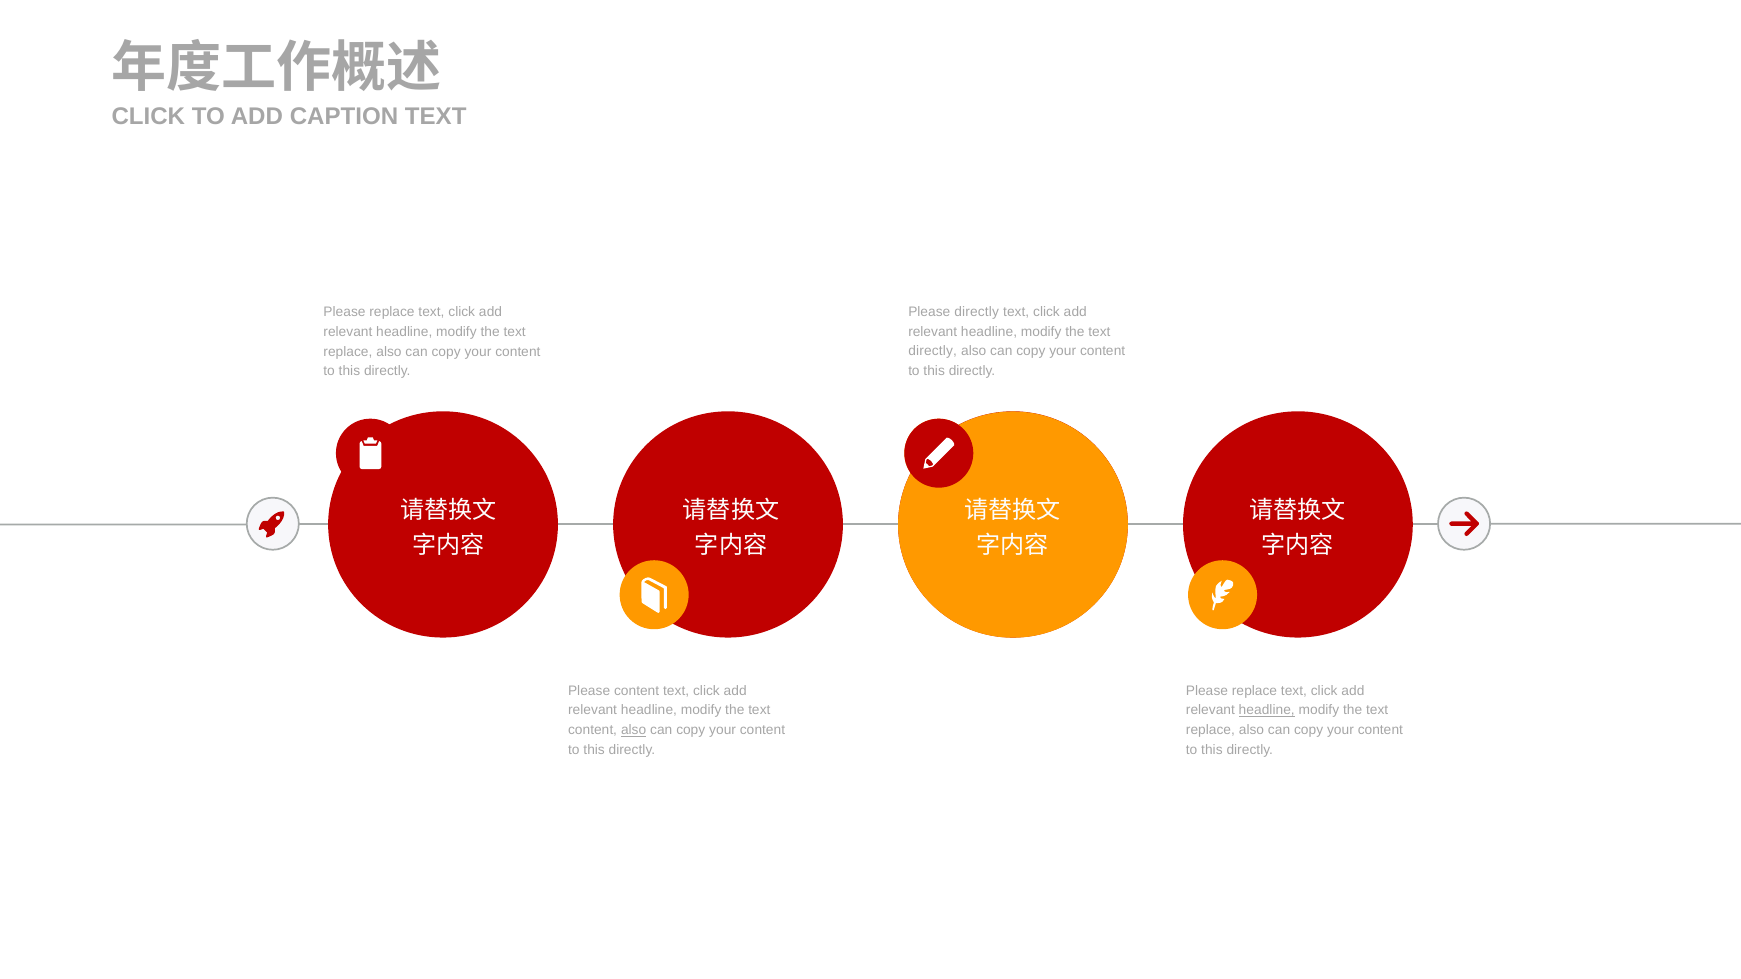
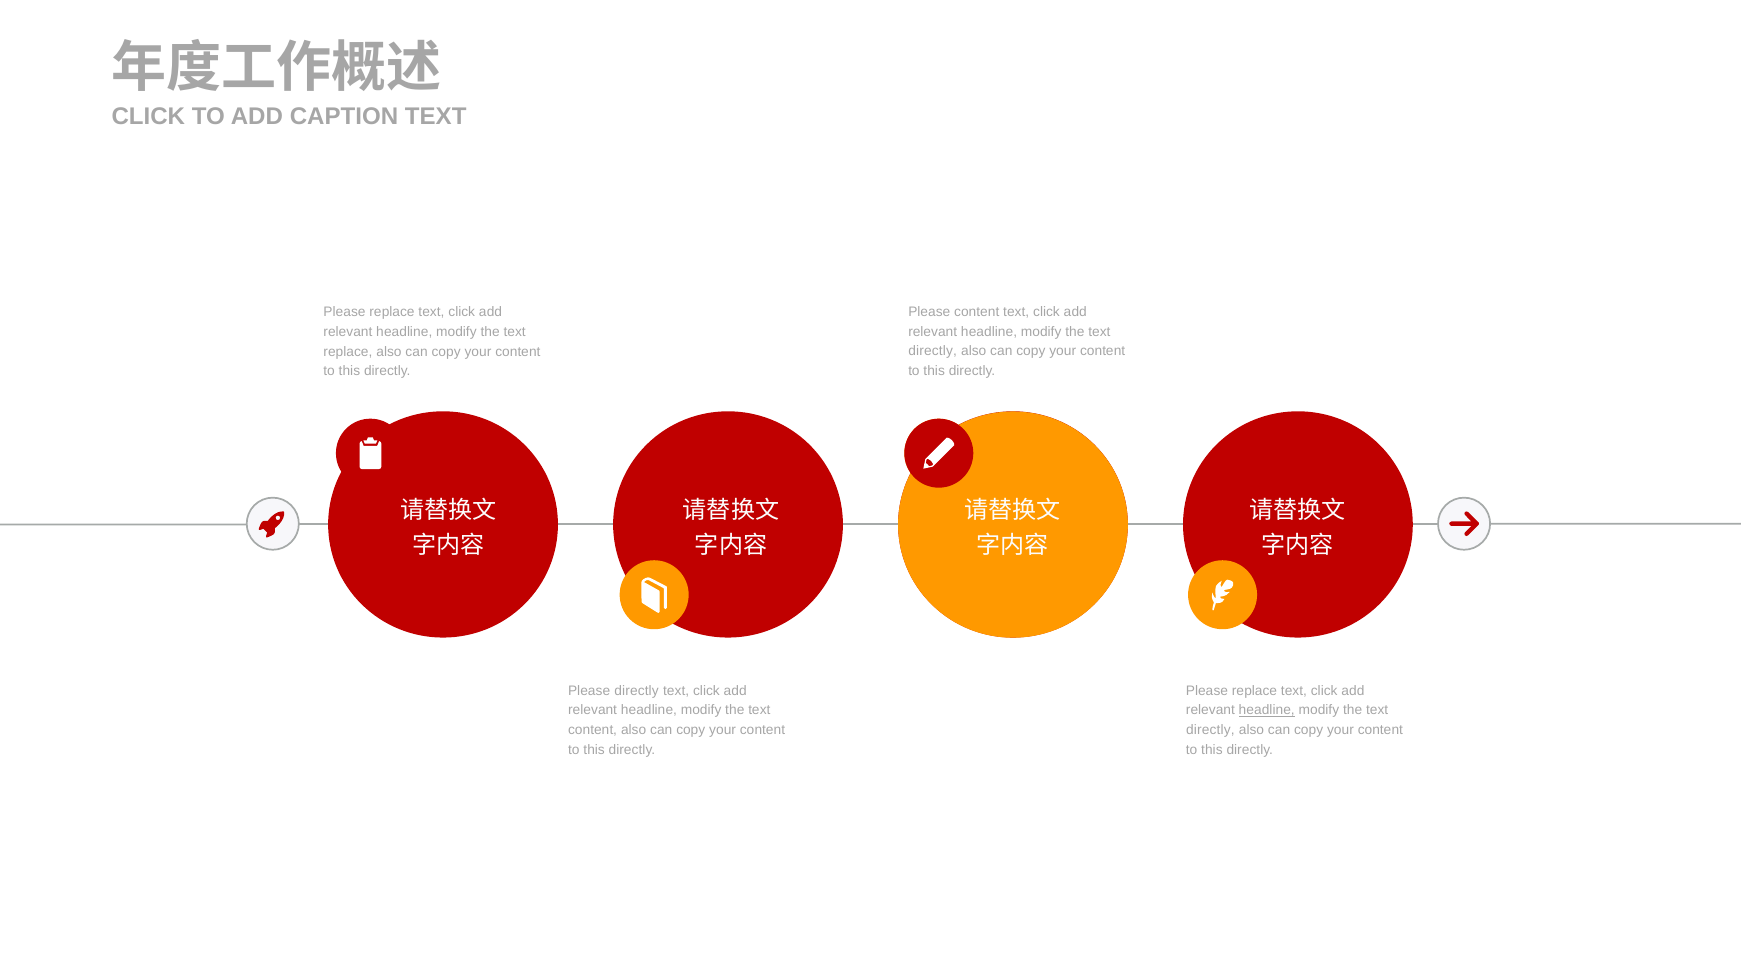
Please directly: directly -> content (977, 312)
Please content: content -> directly (637, 691)
also underline: present -> none (634, 730)
replace: replace -> directly (1210, 730)
